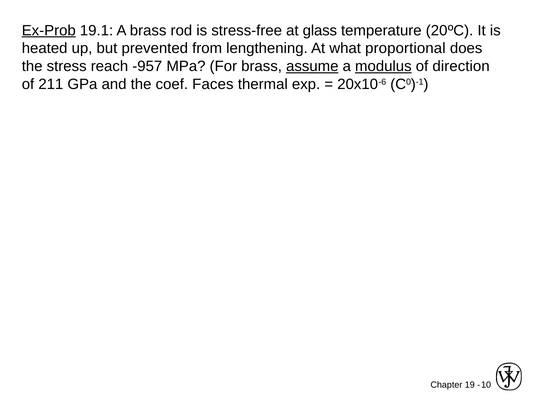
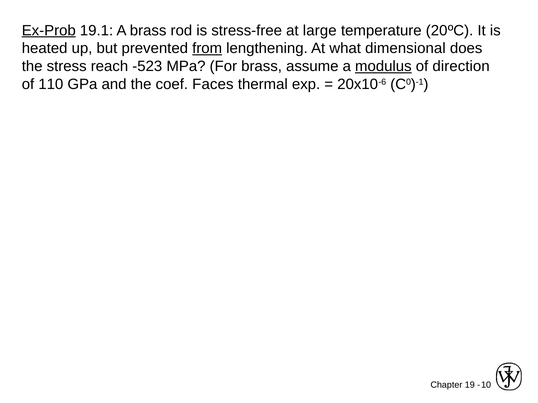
glass: glass -> large (320, 31)
from underline: none -> present (207, 48)
proportional: proportional -> dimensional (405, 48)
-957: -957 -> -523 (147, 66)
assume underline: present -> none (312, 66)
211: 211 -> 110 (51, 84)
